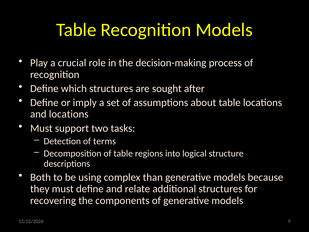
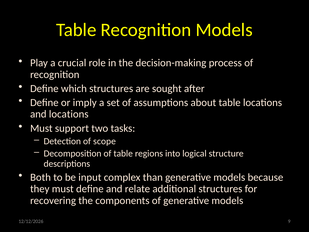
terms: terms -> scope (105, 141)
using: using -> input (90, 177)
